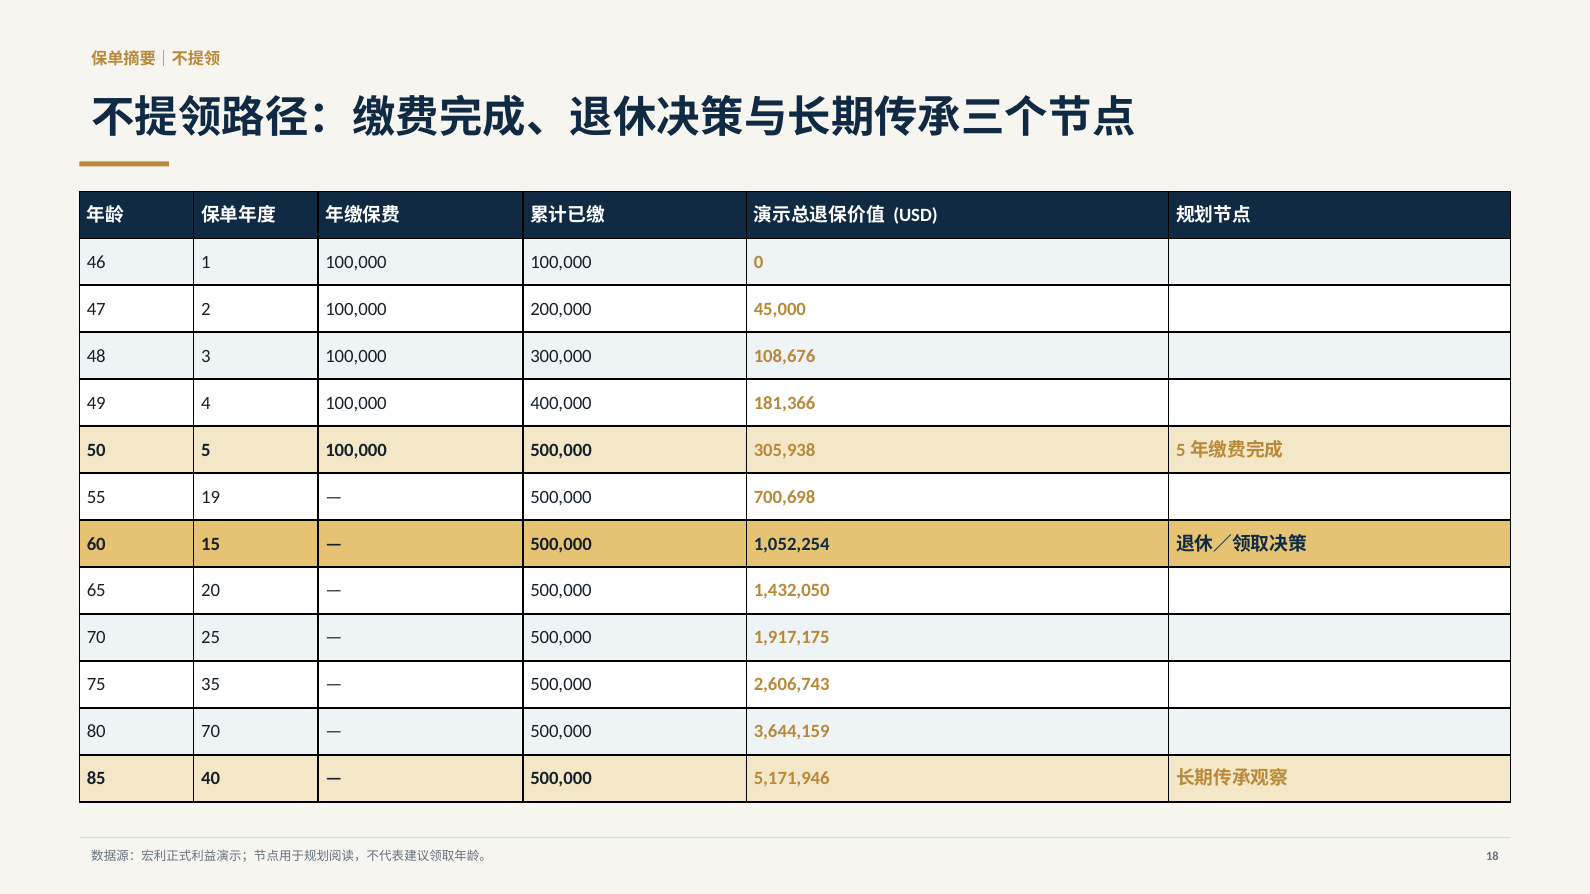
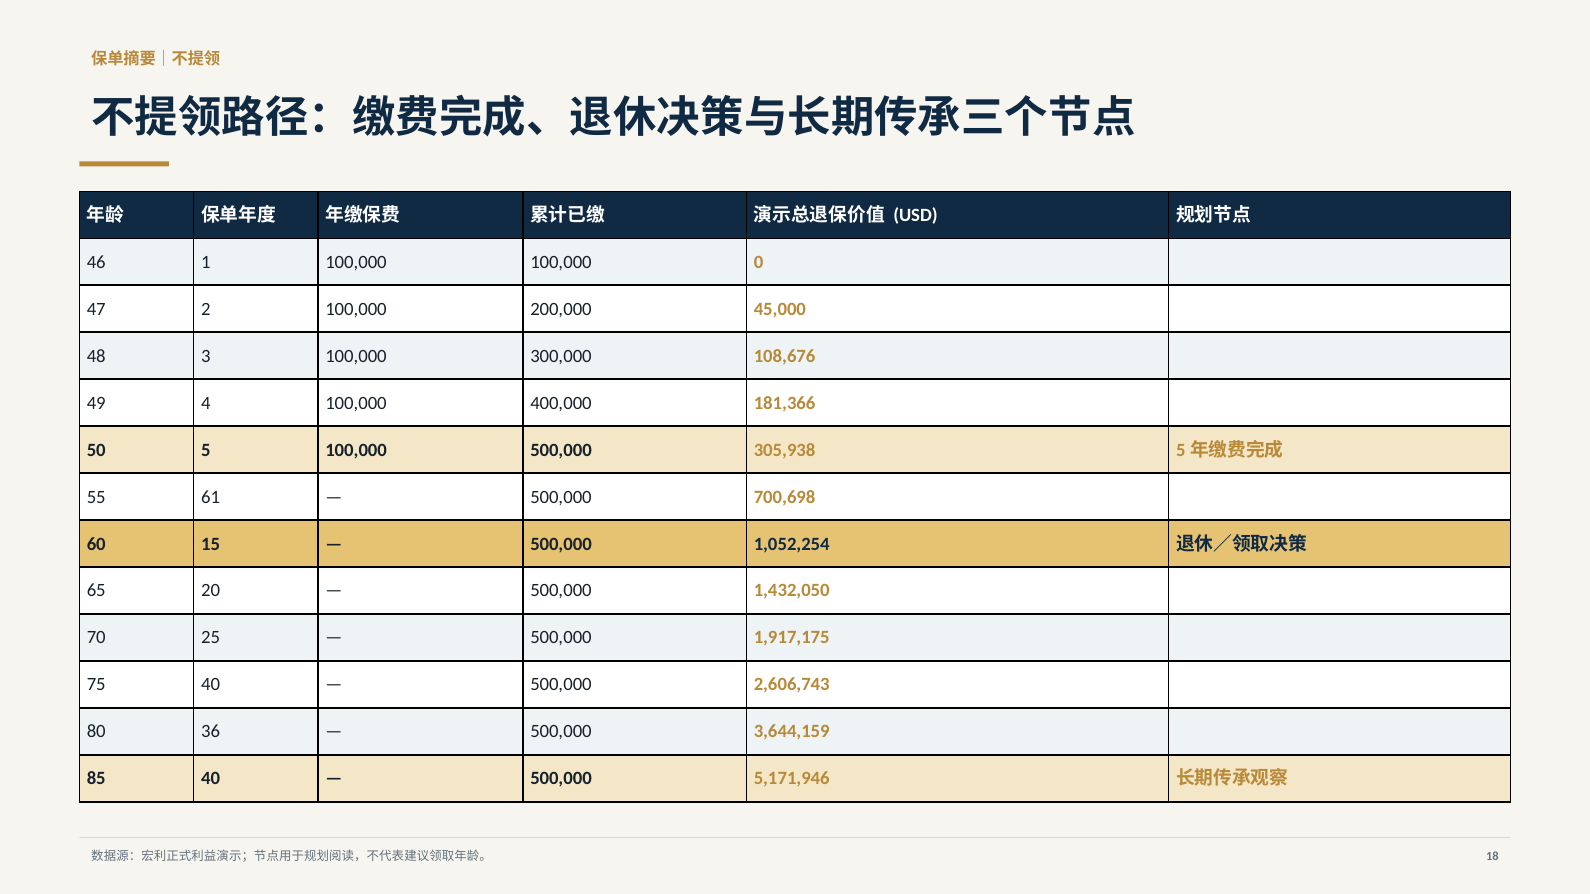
19: 19 -> 61 (211, 497)
75 35: 35 -> 40 (211, 685)
80 70: 70 -> 36 (211, 732)
